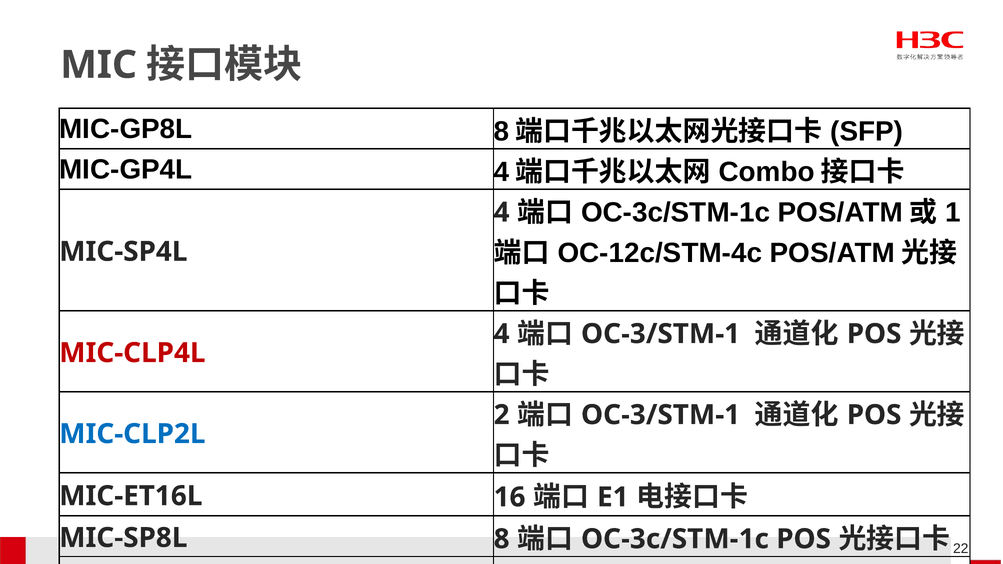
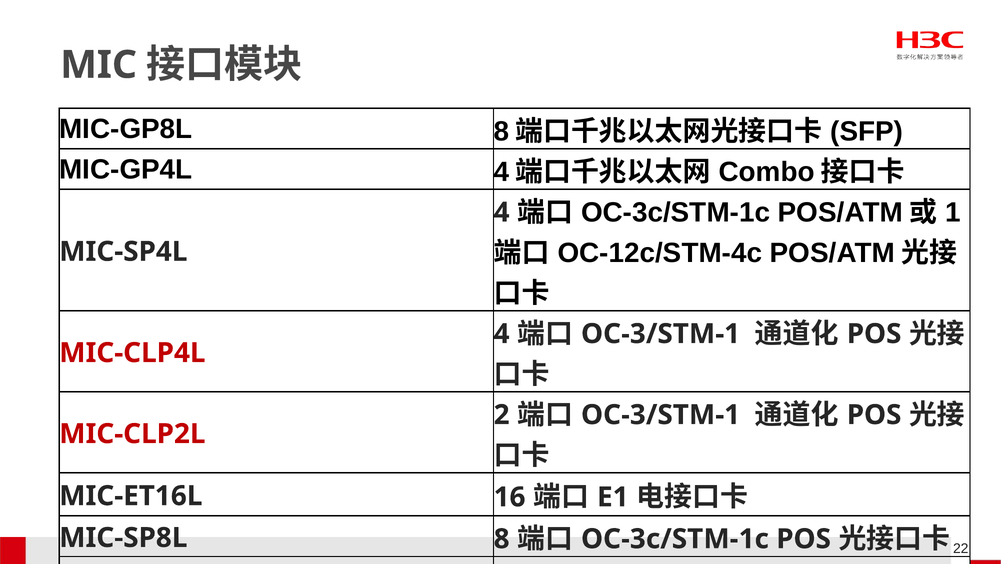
MIC-CLP2L colour: blue -> red (132, 434)
